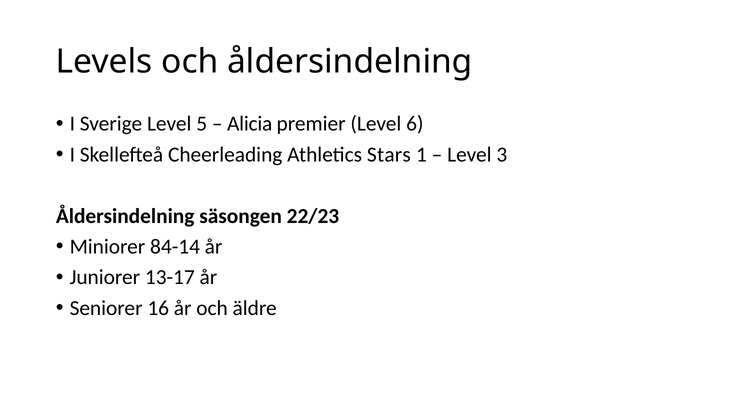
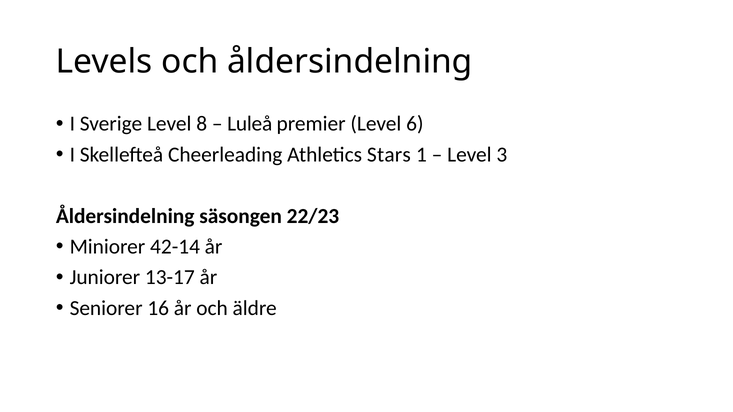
5: 5 -> 8 (202, 124)
Alicia: Alicia -> Luleå (250, 124)
84-14: 84-14 -> 42-14 (175, 247)
